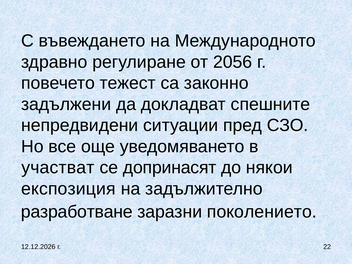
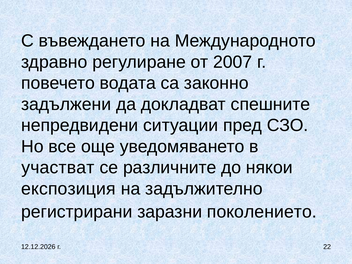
2056: 2056 -> 2007 (233, 62)
тежест: тежест -> водата (128, 83)
допринасят: допринасят -> различните (170, 168)
разработване: разработване -> регистрирани (77, 212)
